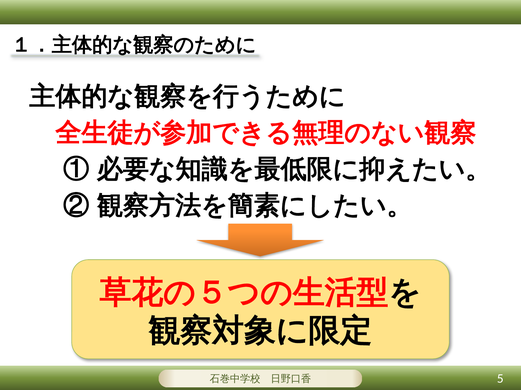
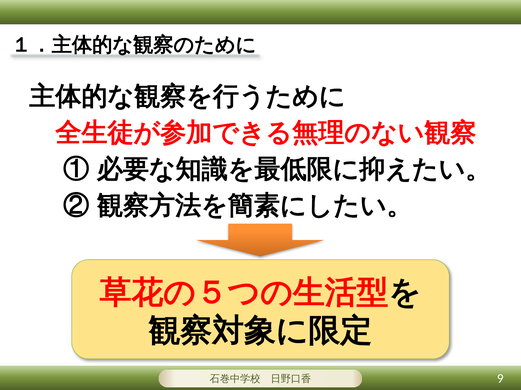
5: 5 -> 9 (500, 379)
